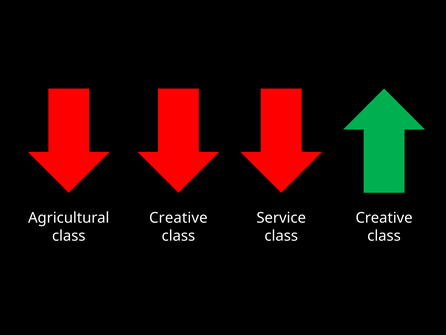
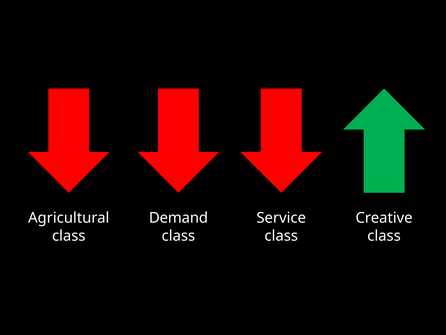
Creative: Creative -> Demand (178, 218)
